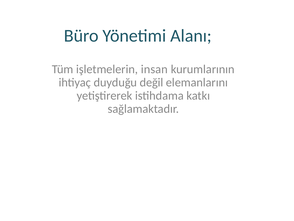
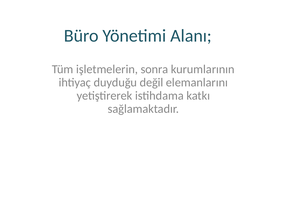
insan: insan -> sonra (154, 69)
